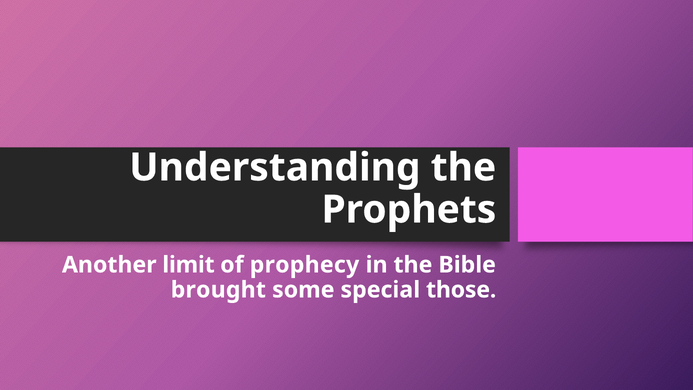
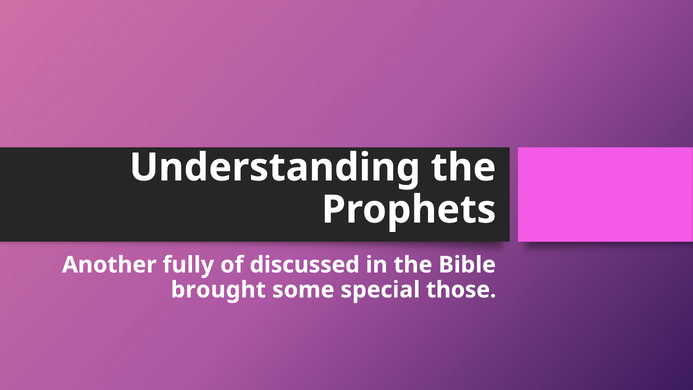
limit: limit -> fully (188, 265)
prophecy: prophecy -> discussed (305, 265)
